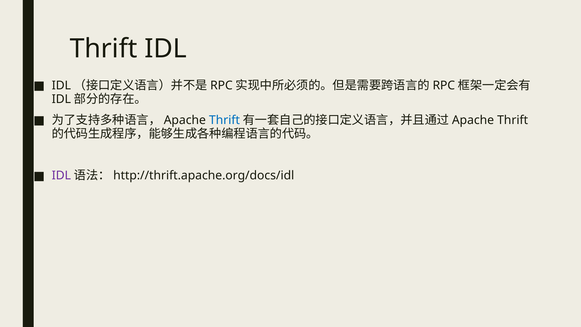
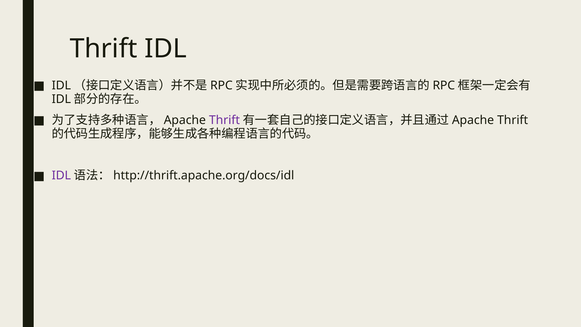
Thrift colour: blue -> purple (225, 120)
